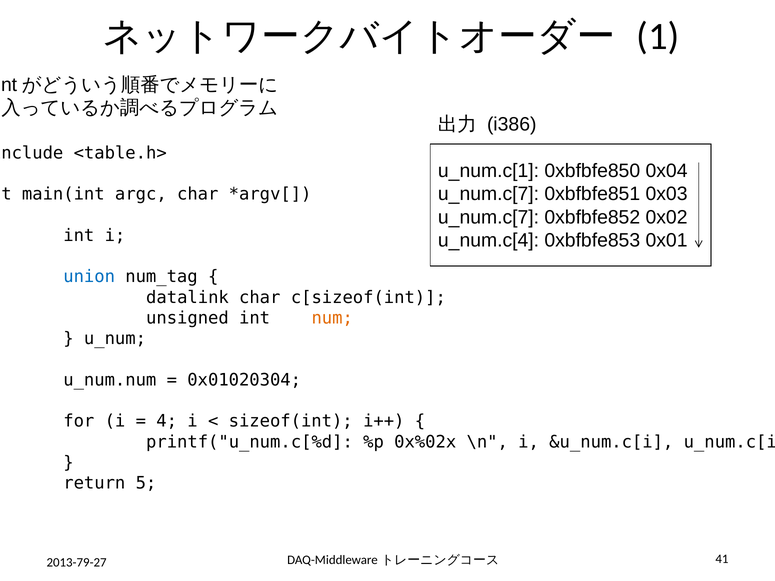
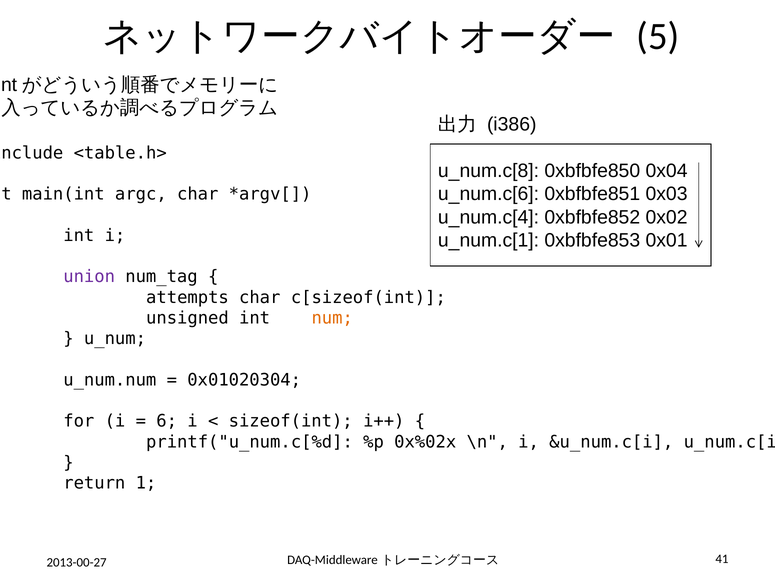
1: 1 -> 5 (658, 36)
u_num.c[1: u_num.c[1 -> u_num.c[8 (489, 171)
u_num.c[7: u_num.c[7 -> u_num.c[6 (489, 194)
u_num.c[7: u_num.c[7 -> u_num.c[4 (489, 217)
u_num.c[4: u_num.c[4 -> u_num.c[1 (489, 241)
union colour: blue -> purple (89, 277)
datalink: datalink -> attempts (187, 298)
4: 4 -> 6 (167, 421)
5: 5 -> 1 (146, 483)
2013-79-27: 2013-79-27 -> 2013-00-27 (77, 563)
